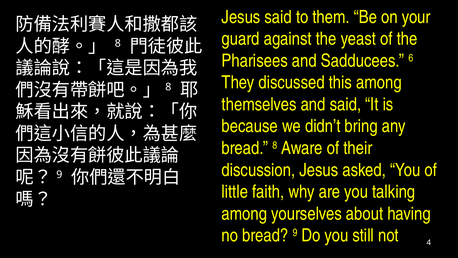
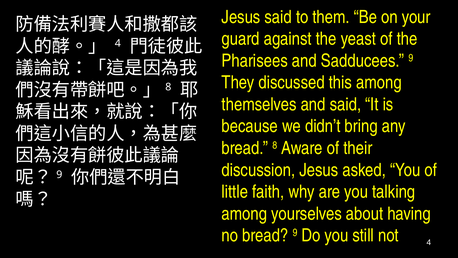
8: 8 -> 4 (118, 43)
Sadducees 6: 6 -> 9 (411, 58)
